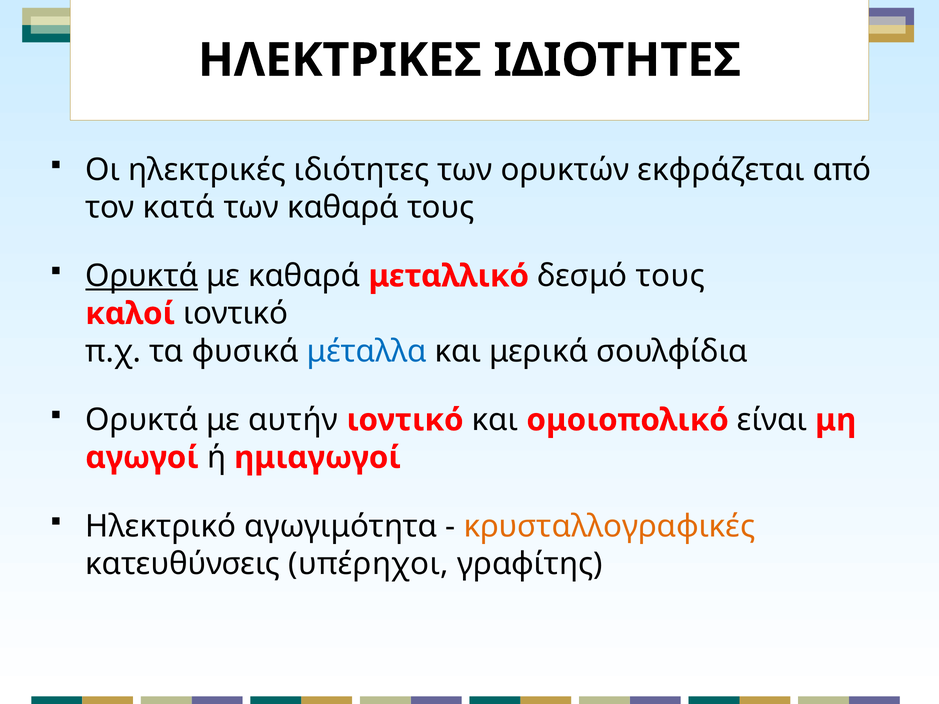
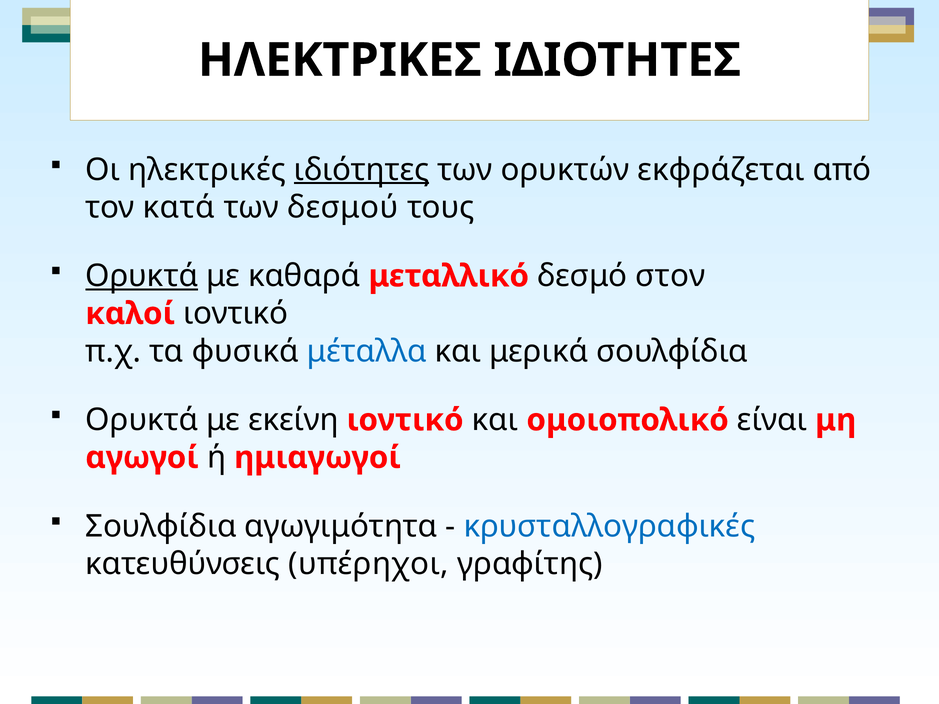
ιδιότητες underline: none -> present (362, 170)
των καθαρά: καθαρά -> δεσμού (343, 207)
δεσμό τους: τους -> στον (670, 276)
αυτήν: αυτήν -> εκείνη (293, 420)
Ηλεκτρικό: Ηλεκτρικό -> Σουλφίδια (161, 527)
κρυσταλλογραφικές colour: orange -> blue (609, 527)
